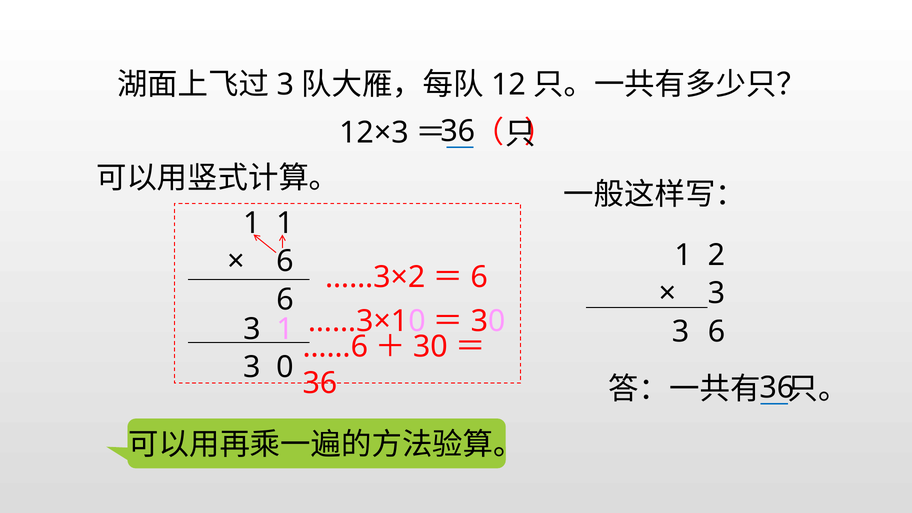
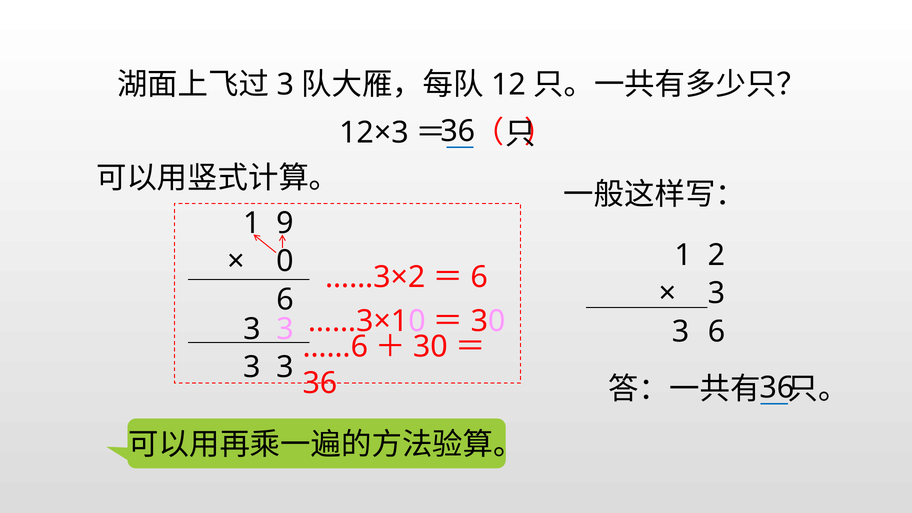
1 1: 1 -> 9 (285, 223)
6: 6 -> 0 (285, 261)
1: 1 -> 3 (285, 329)
0: 0 -> 3 (285, 367)
